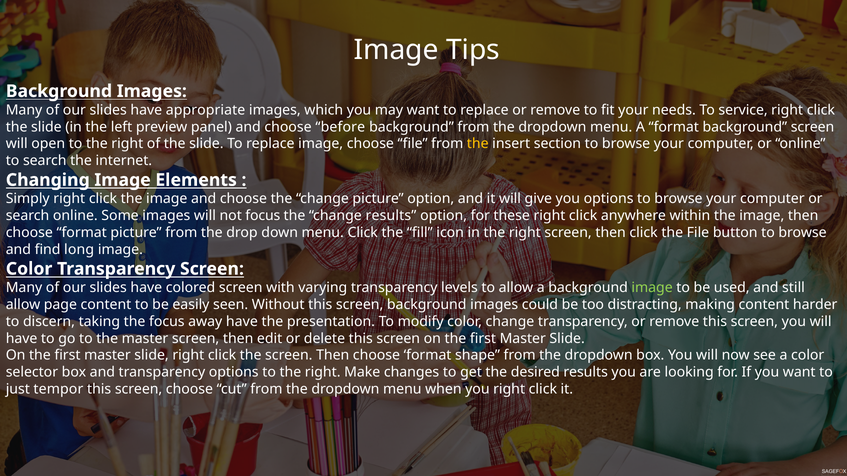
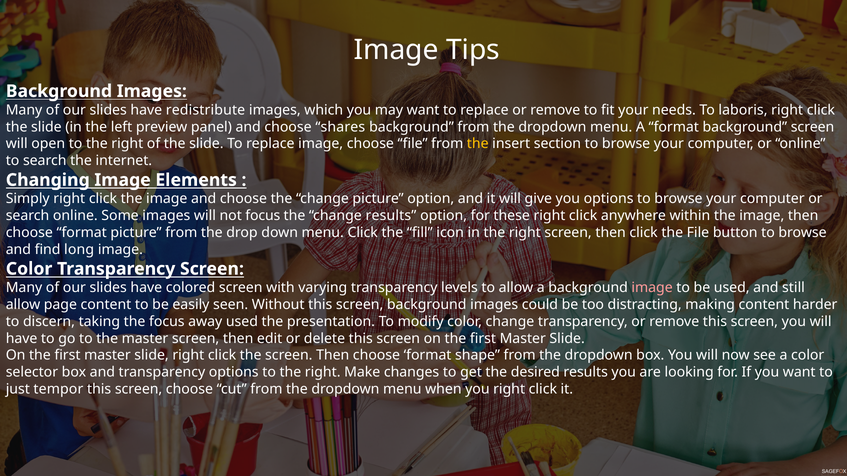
appropriate: appropriate -> redistribute (205, 110)
service: service -> laboris (743, 110)
before: before -> shares (340, 127)
image colour: light green -> pink (652, 288)
away have: have -> used (242, 322)
